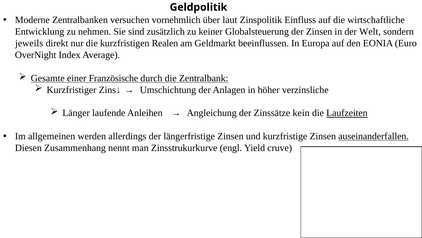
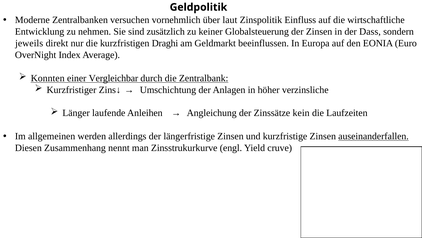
Welt: Welt -> Dass (370, 32)
Realen: Realen -> Draghi (165, 43)
Gesamte: Gesamte -> Konnten (48, 78)
Französische: Französische -> Vergleichbar (113, 78)
Laufzeiten underline: present -> none (347, 113)
